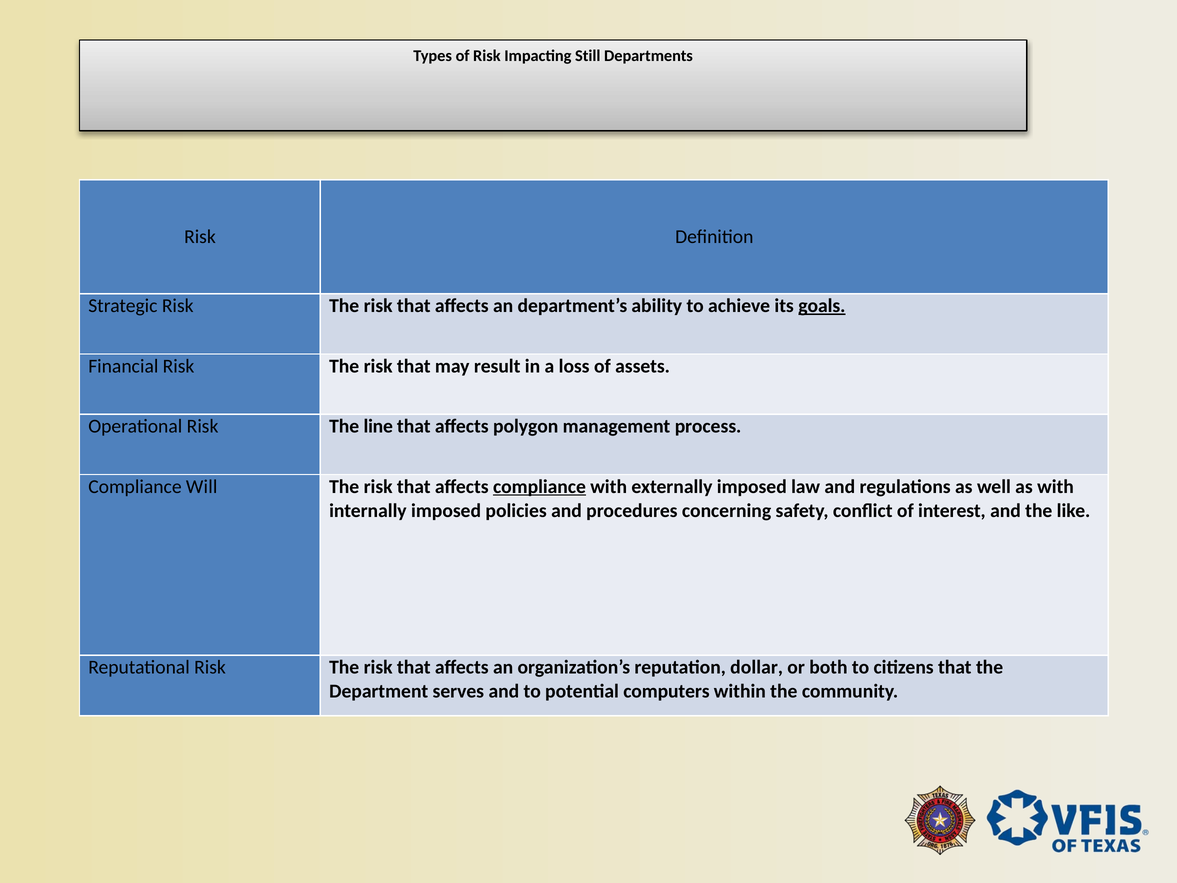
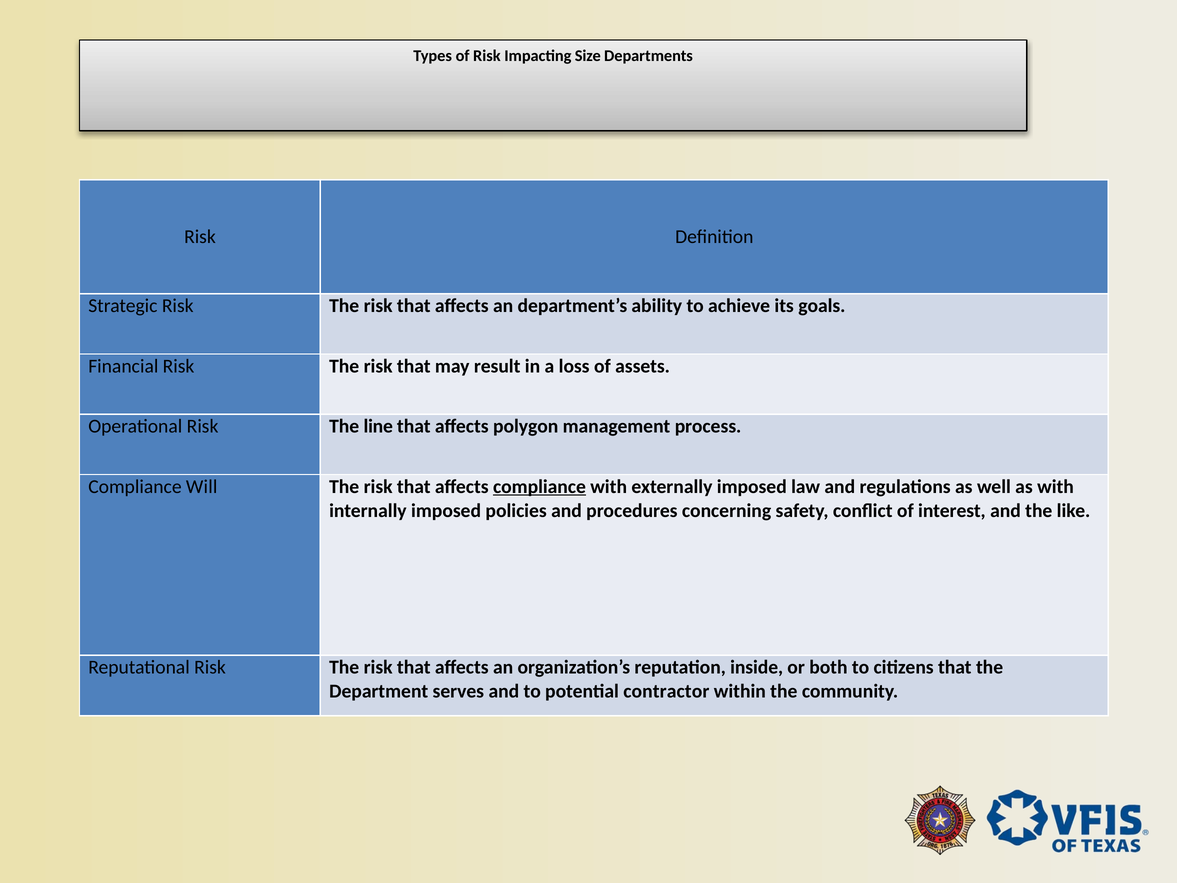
Still: Still -> Size (588, 56)
goals underline: present -> none (822, 306)
dollar: dollar -> inside (757, 667)
computers: computers -> contractor (666, 691)
